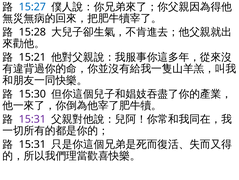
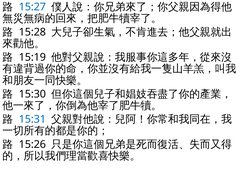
15:21: 15:21 -> 15:19 (32, 57)
15:31 colour: purple -> blue (32, 119)
15:31: 15:31 -> 15:26 (32, 144)
